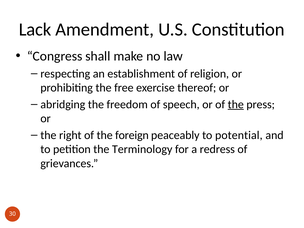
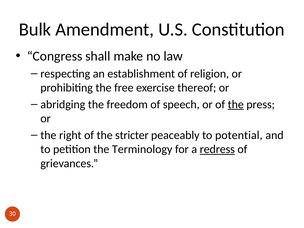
Lack: Lack -> Bulk (35, 29)
foreign: foreign -> stricter (132, 135)
redress underline: none -> present (217, 149)
